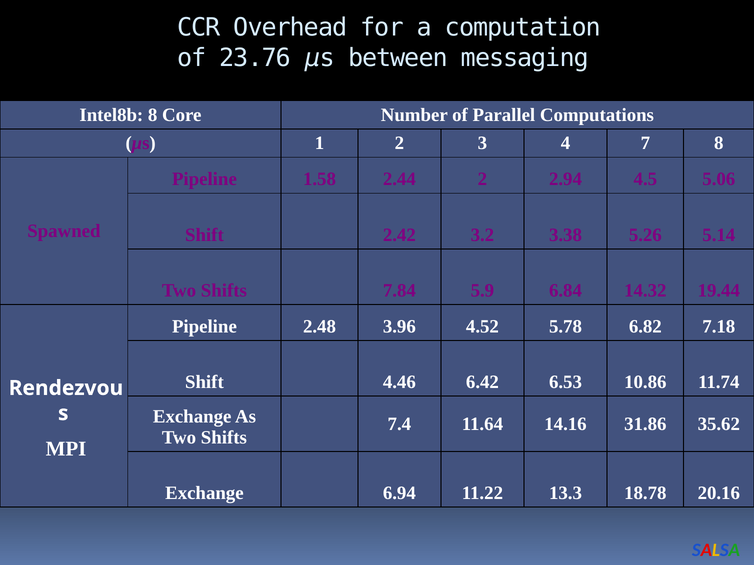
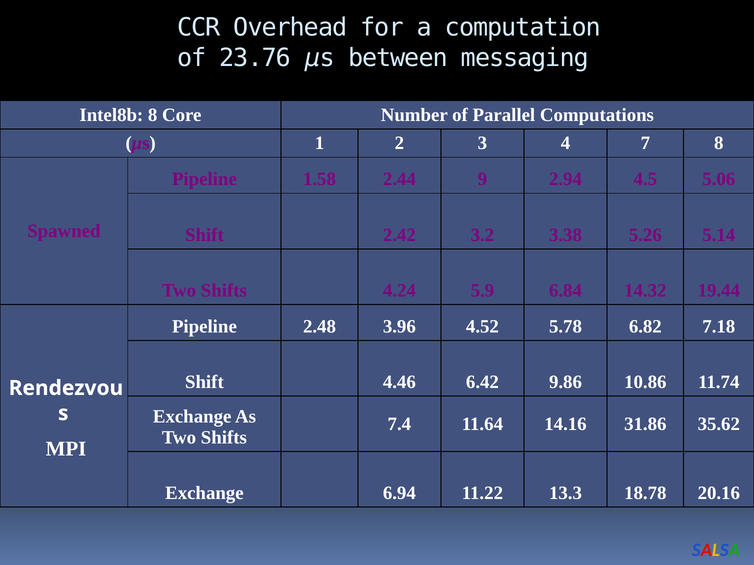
2.44 2: 2 -> 9 (482, 179)
7.84: 7.84 -> 4.24 (399, 291)
6.53: 6.53 -> 9.86 (565, 382)
